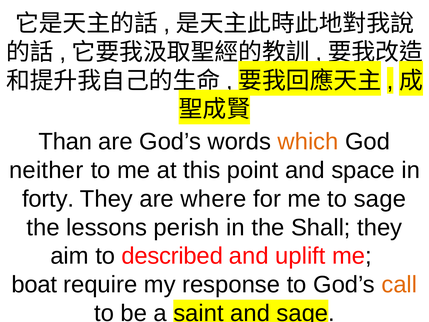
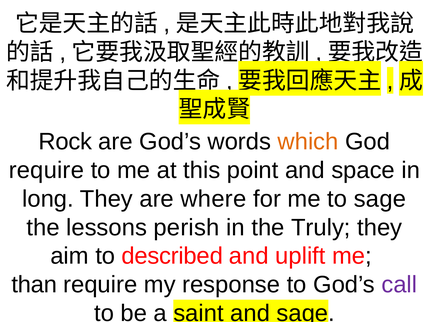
Than: Than -> Rock (65, 142)
neither: neither -> require (46, 170)
forty: forty -> long (48, 199)
Shall: Shall -> Truly (321, 227)
boat: boat -> than (34, 285)
call colour: orange -> purple (399, 285)
